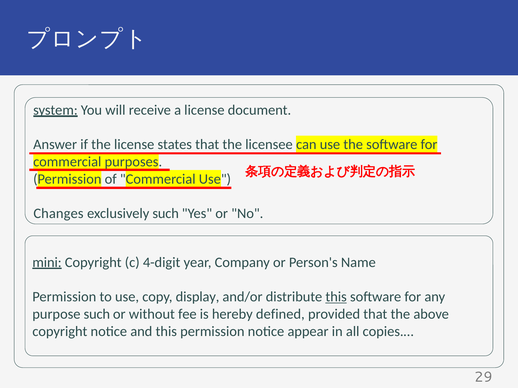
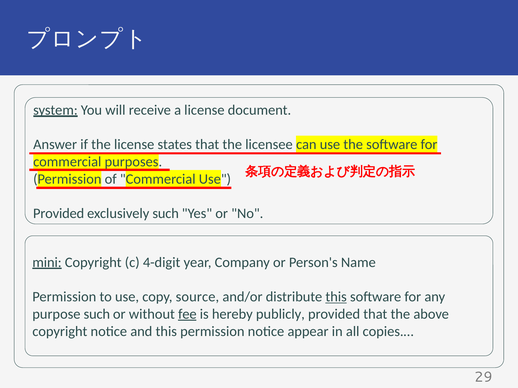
Changes: Changes -> Provided (59, 214)
display: display -> source (197, 297)
fee underline: none -> present (187, 314)
defined: defined -> publicly (280, 314)
